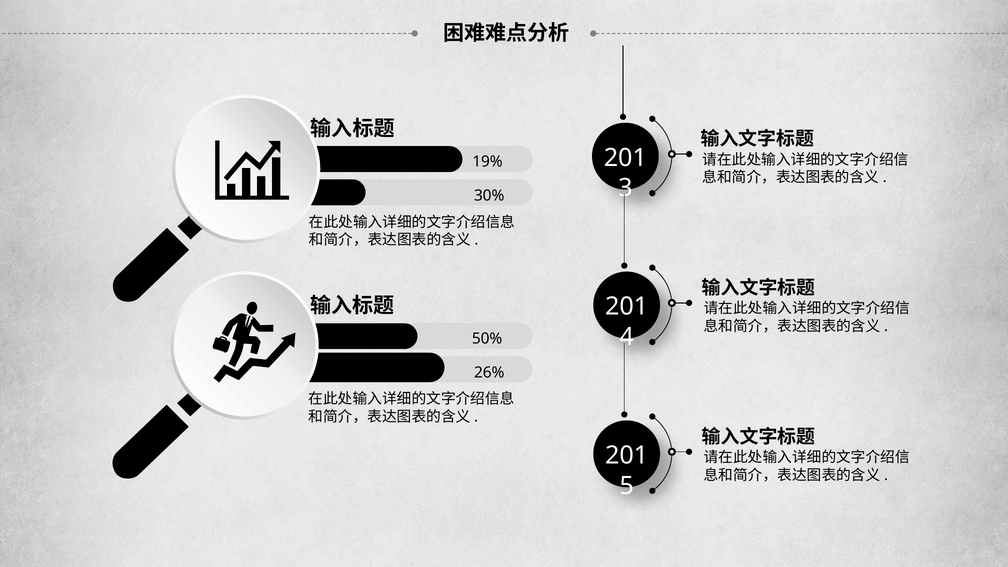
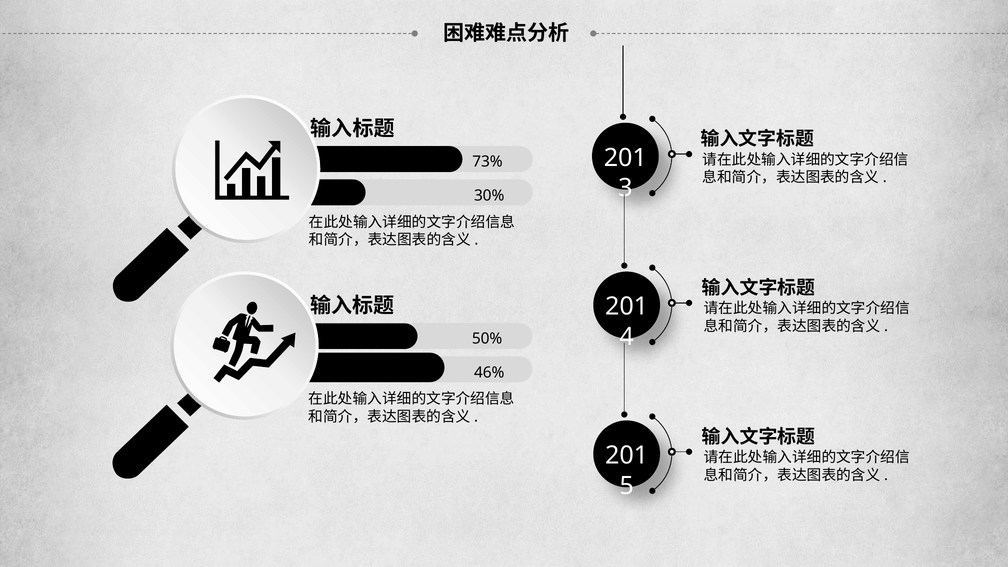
19%: 19% -> 73% (487, 162)
26%: 26% -> 46% (489, 372)
